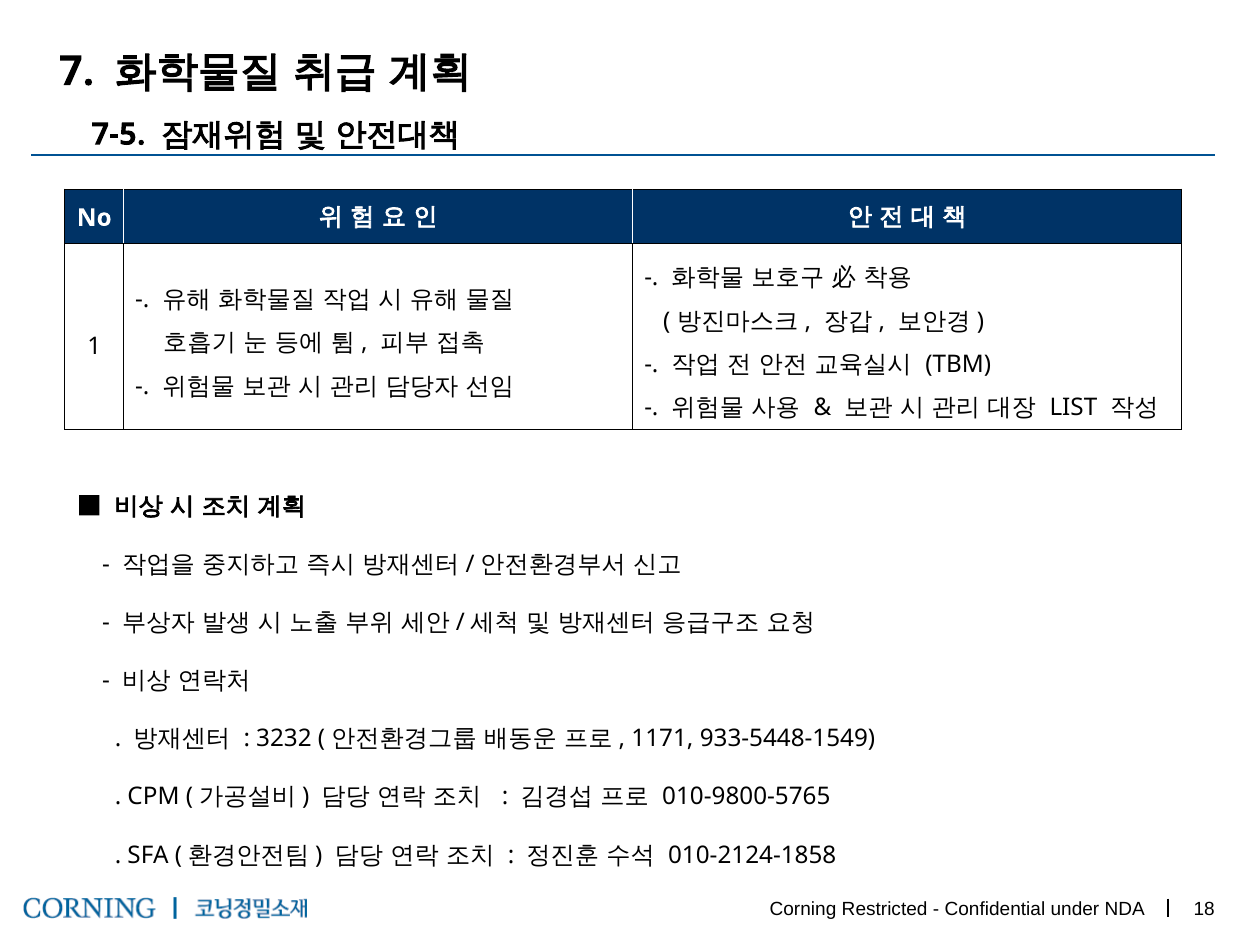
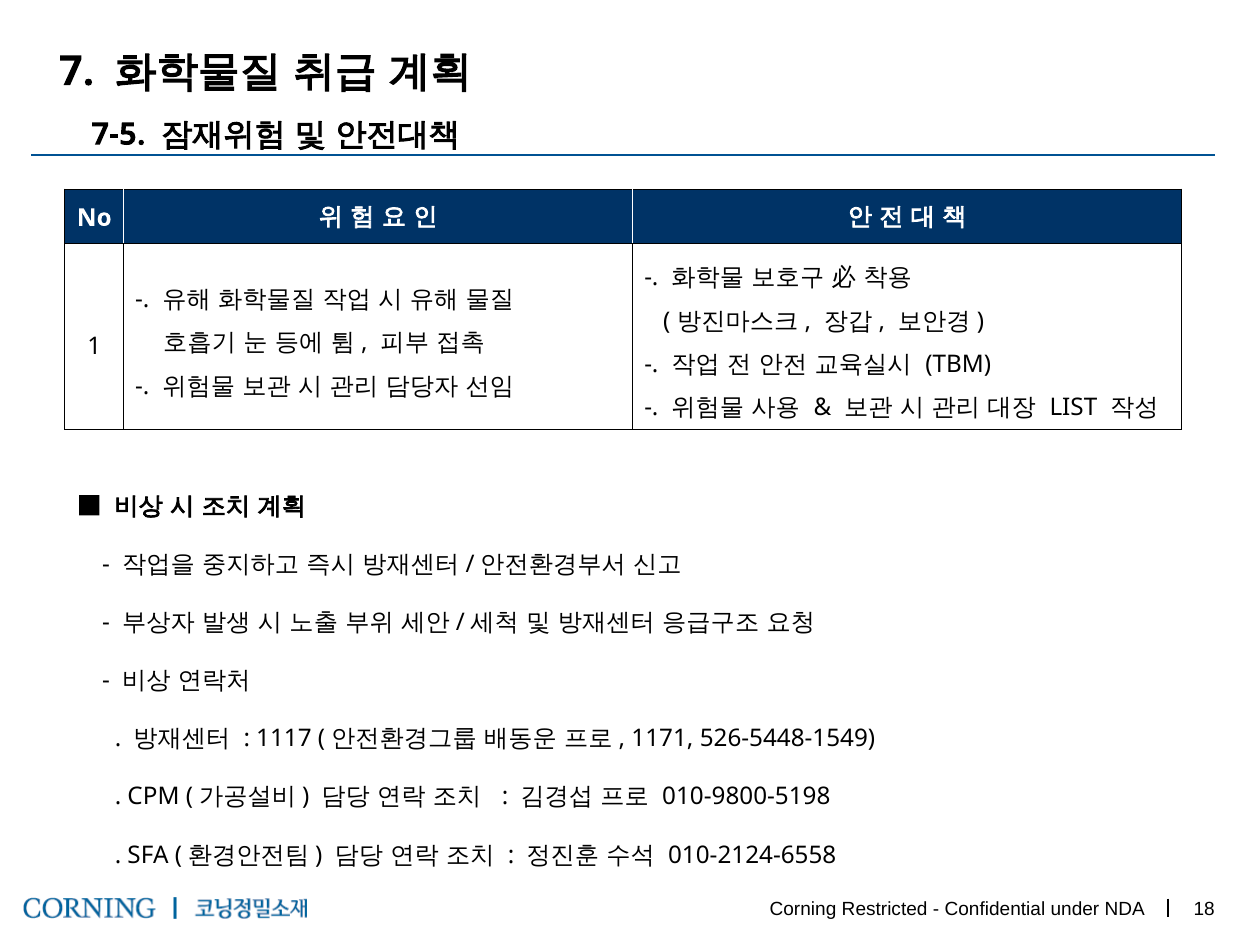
3232: 3232 -> 1117 (284, 738)
933-5448-1549: 933-5448-1549 -> 526-5448-1549 (788, 738)
010-9800-5765: 010-9800-5765 -> 010-9800-5198 (746, 797)
010-2124-1858: 010-2124-1858 -> 010-2124-6558 (752, 855)
